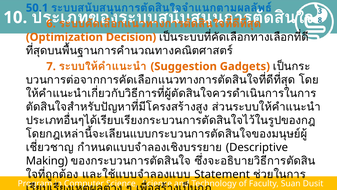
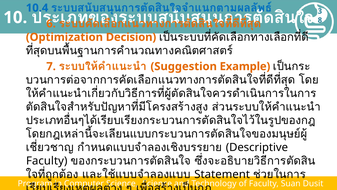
50.1: 50.1 -> 10.4 (37, 8)
Gadgets: Gadgets -> Example (245, 66)
Making: Making -> Faculty (47, 161)
